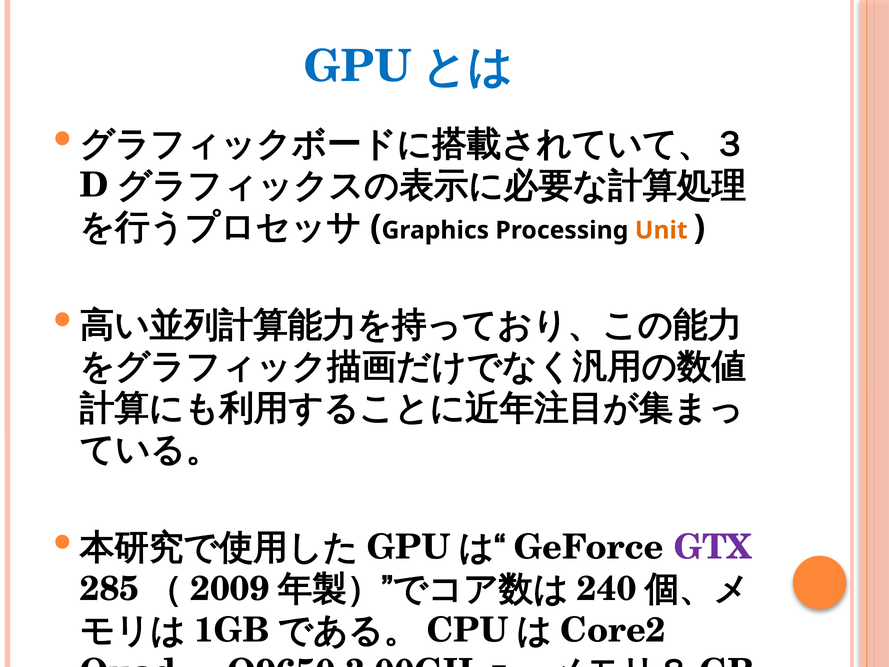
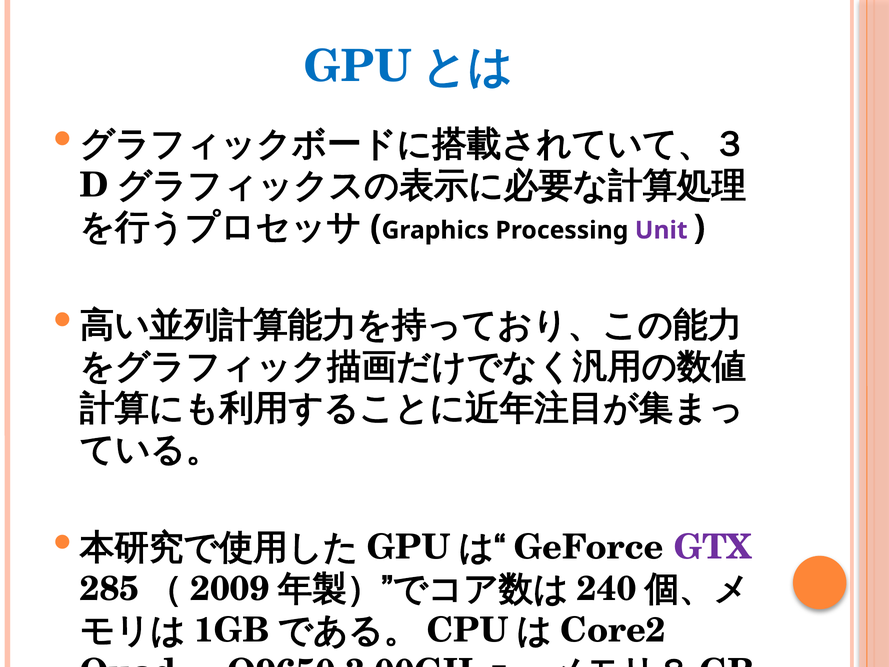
Unit colour: orange -> purple (661, 230)
